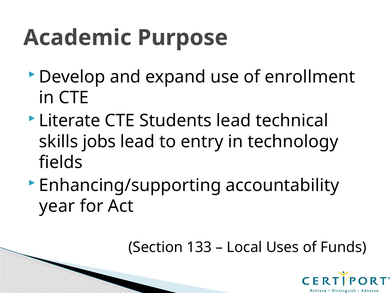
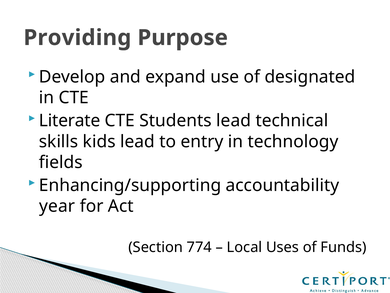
Academic: Academic -> Providing (77, 38)
enrollment: enrollment -> designated (310, 77)
jobs: jobs -> kids (99, 141)
133: 133 -> 774 (199, 247)
